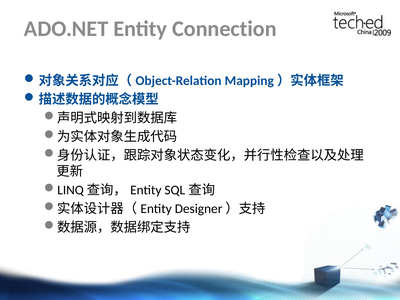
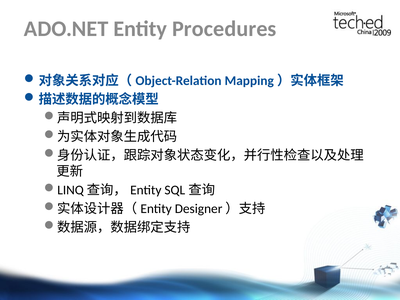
Connection: Connection -> Procedures (224, 29)
